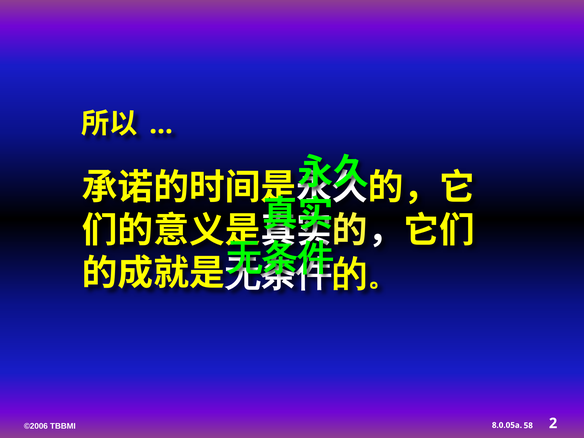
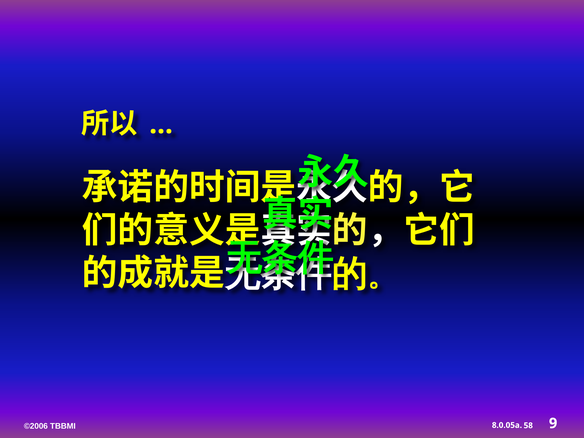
2: 2 -> 9 (553, 423)
